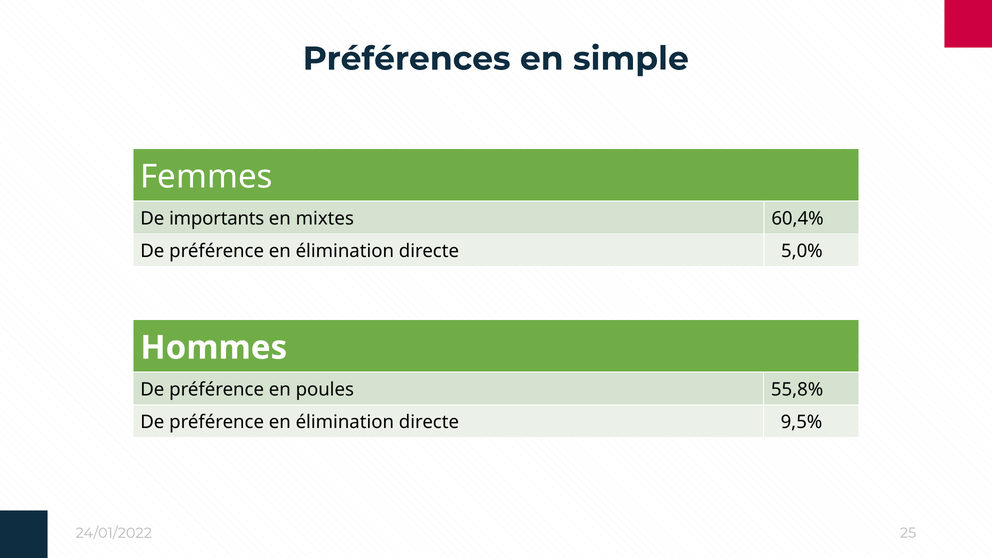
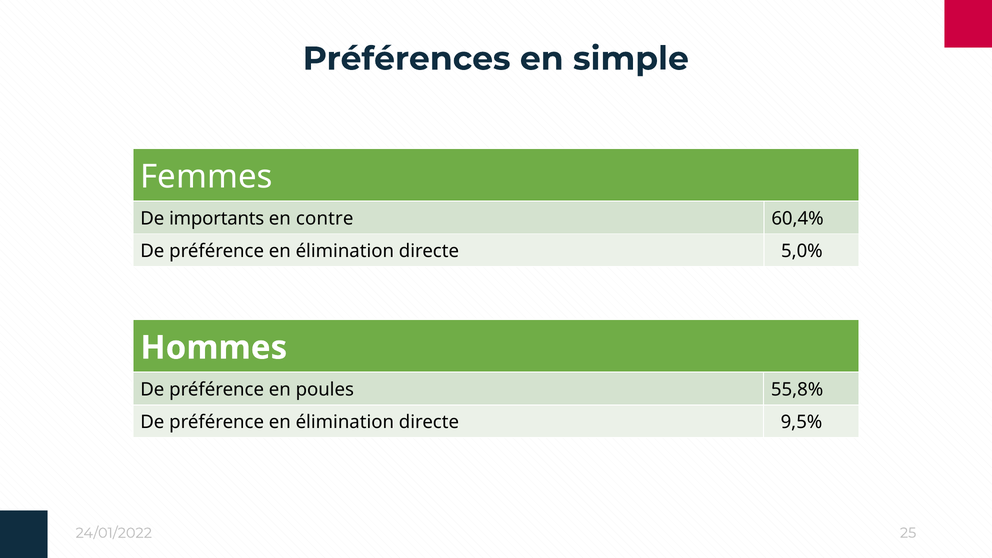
mixtes: mixtes -> contre (325, 218)
